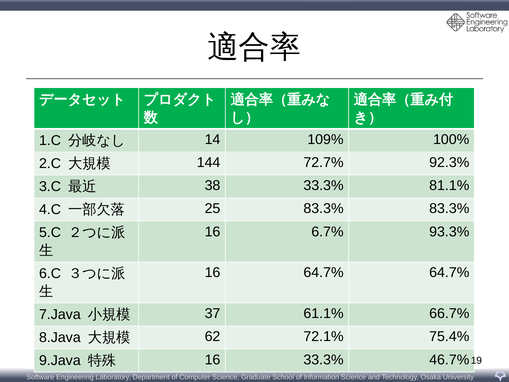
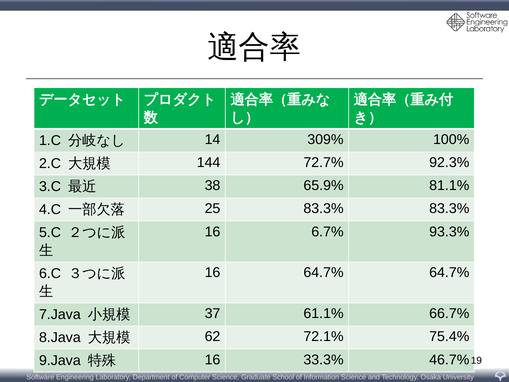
109%: 109% -> 309% (325, 139)
38 33.3%: 33.3% -> 65.9% (324, 185)
